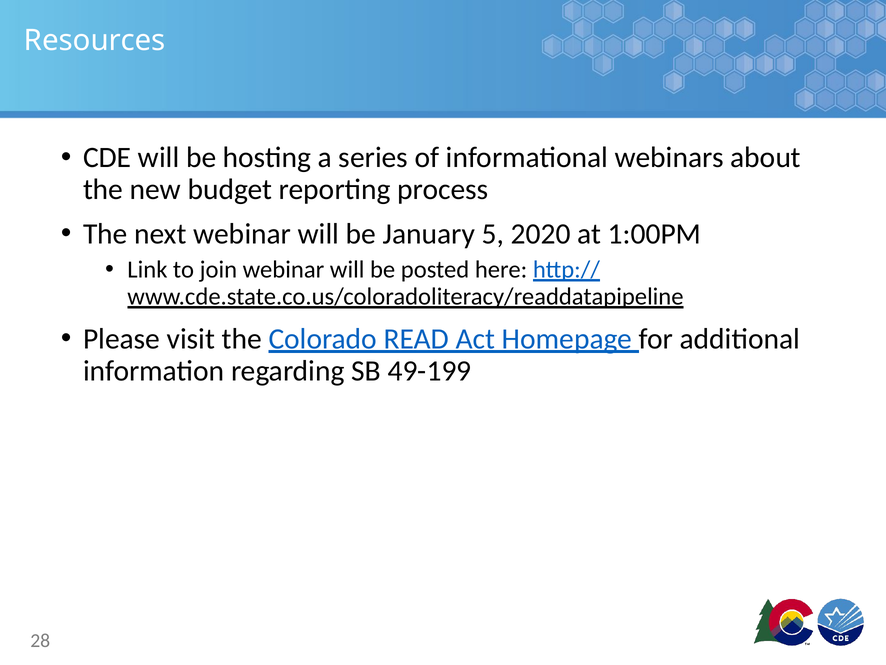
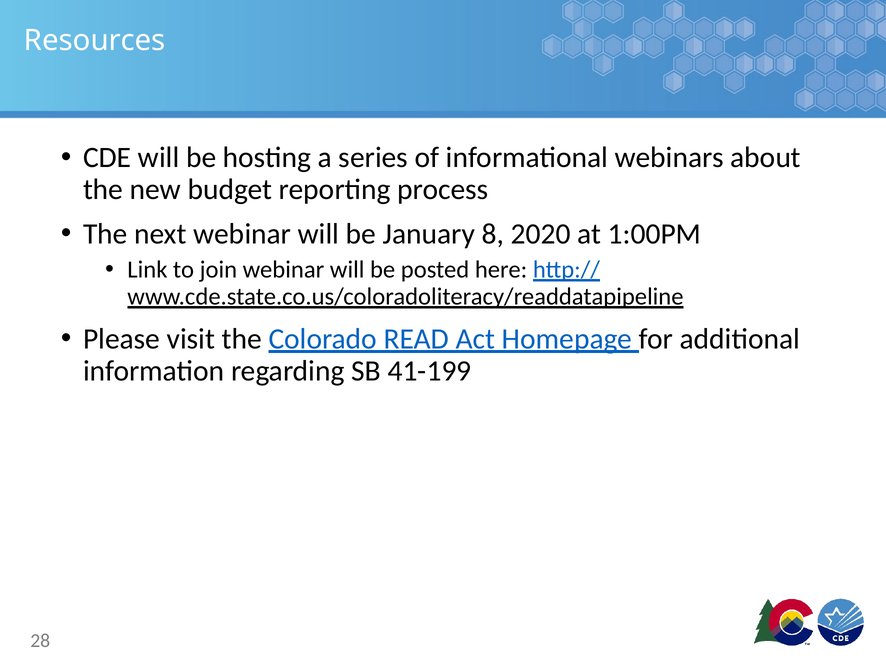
5: 5 -> 8 (493, 234)
49-199: 49-199 -> 41-199 (429, 371)
